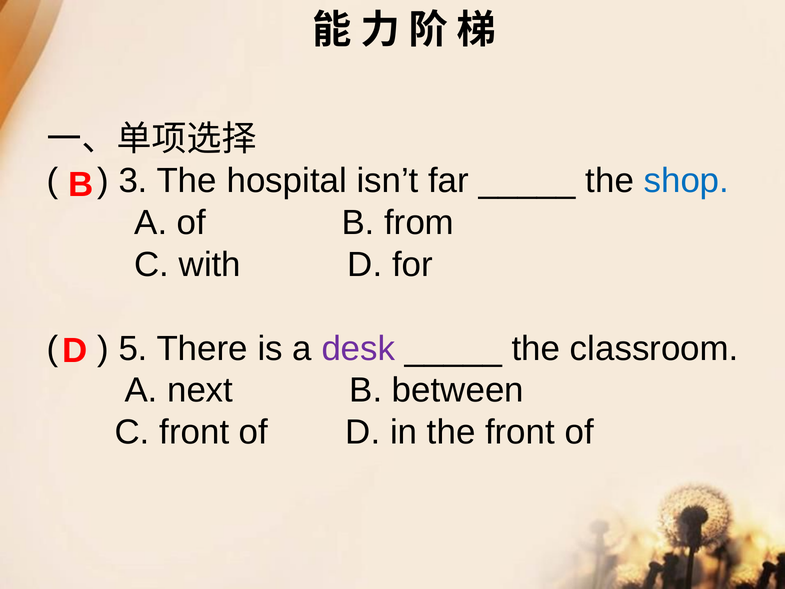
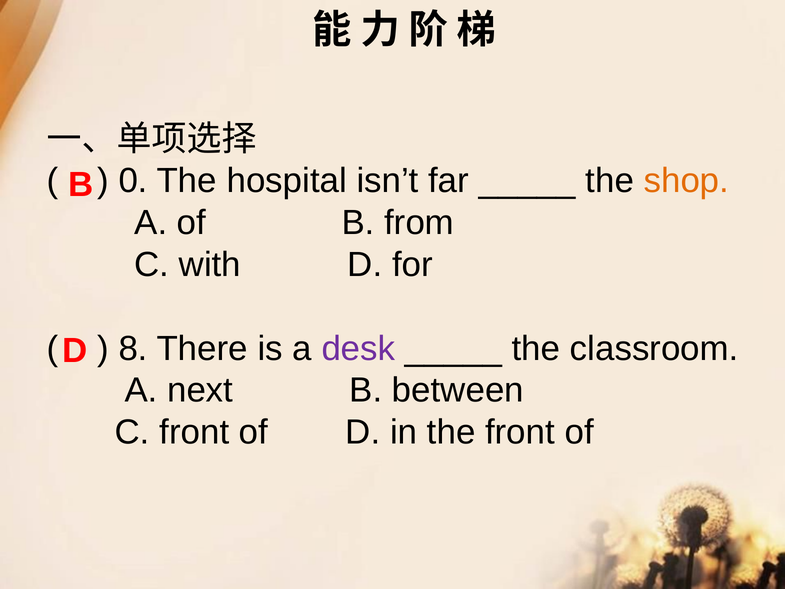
3: 3 -> 0 (133, 181)
shop colour: blue -> orange (686, 181)
5: 5 -> 8 (133, 348)
